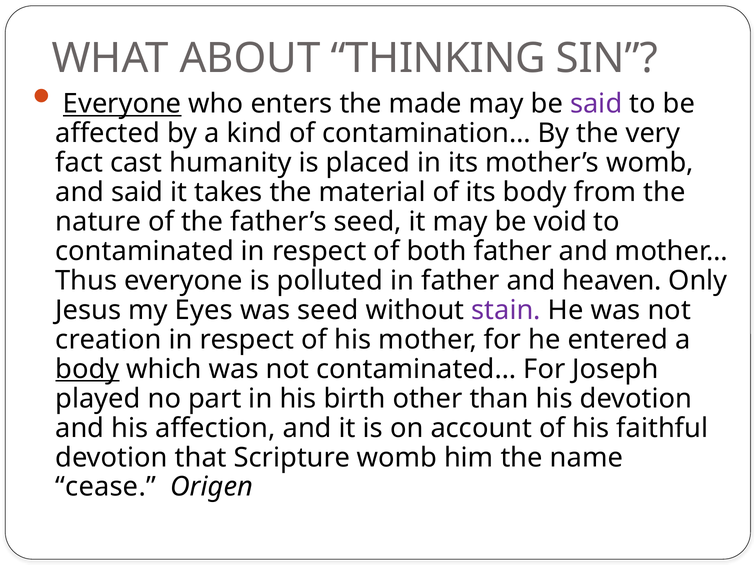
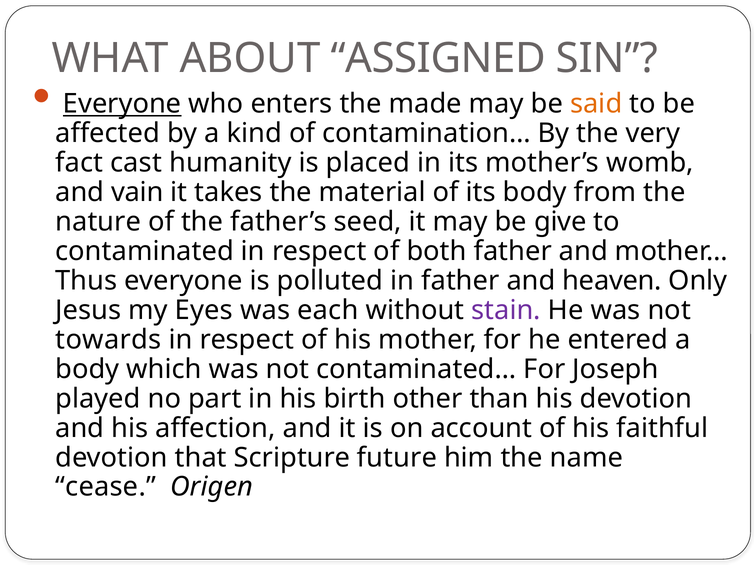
THINKING: THINKING -> ASSIGNED (438, 58)
said colour: purple -> orange (596, 104)
and said: said -> vain (137, 192)
void: void -> give (560, 222)
was seed: seed -> each (328, 310)
creation: creation -> towards (108, 340)
body underline: present -> none (87, 369)
Scripture womb: womb -> future (397, 458)
